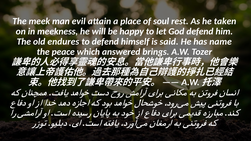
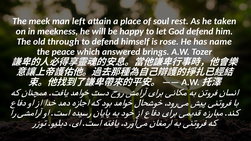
evil: evil -> left (79, 21)
endures: endures -> through (63, 42)
said: said -> rose (169, 42)
